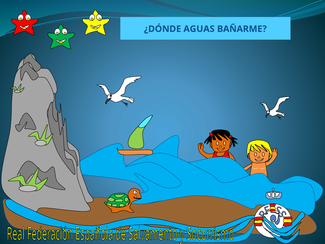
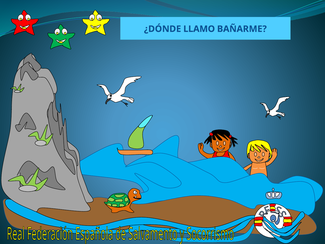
AGUAS: AGUAS -> LLAMO (199, 29)
